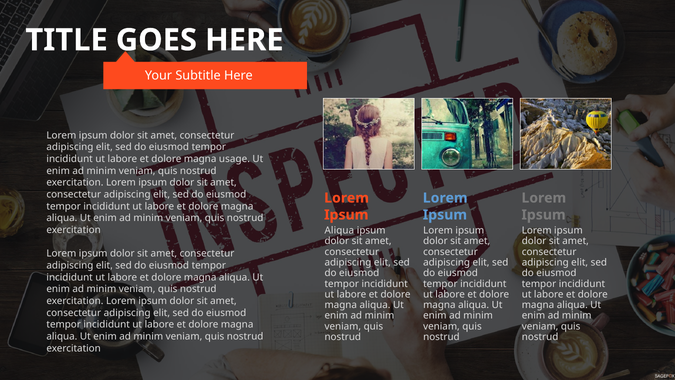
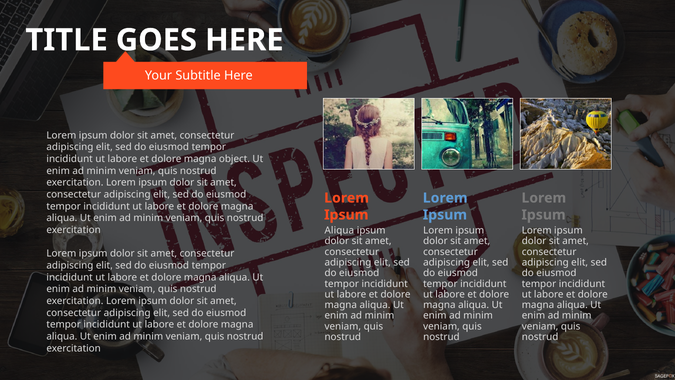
usage: usage -> object (234, 159)
